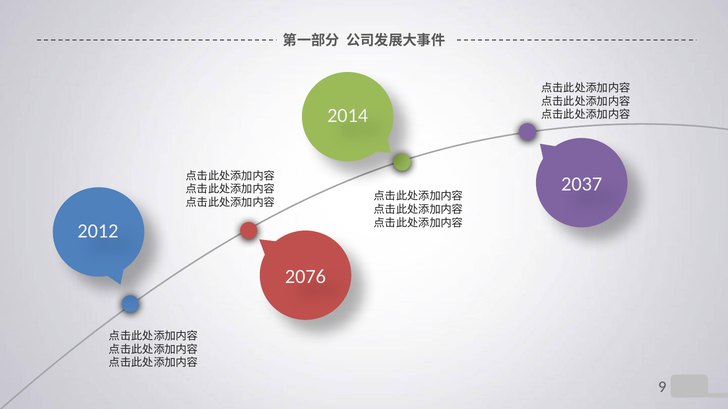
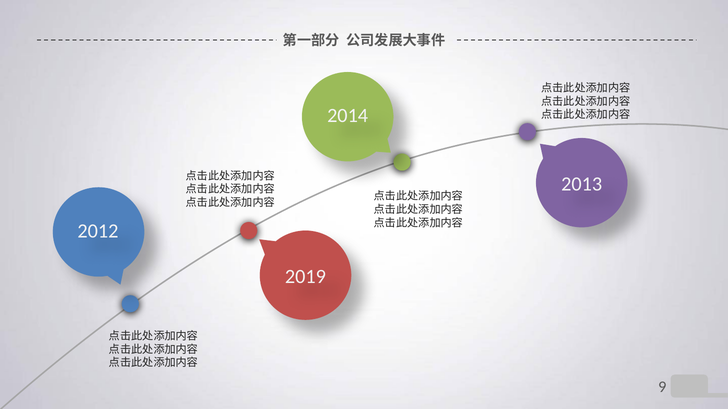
2037: 2037 -> 2013 (582, 184)
2076: 2076 -> 2019 (305, 277)
